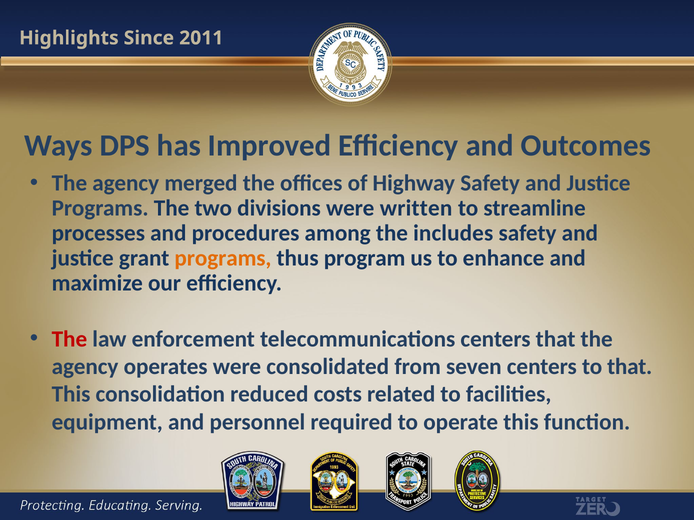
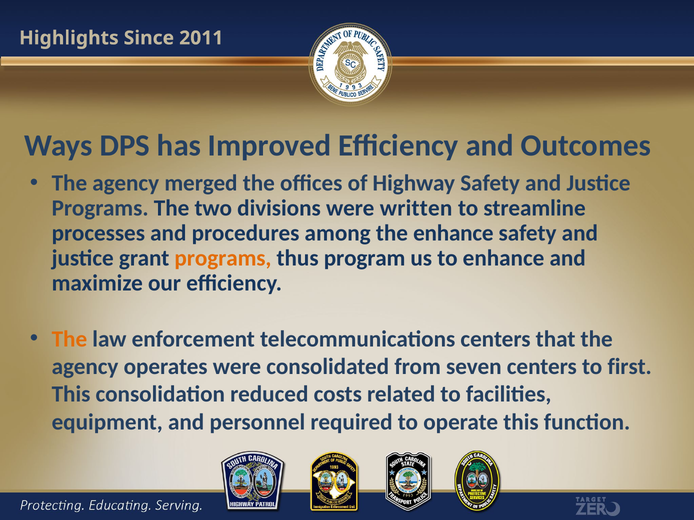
the includes: includes -> enhance (453, 233)
The colour: red -> orange (69, 339)
to that: that -> first (630, 367)
